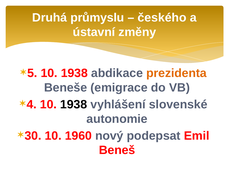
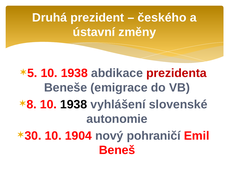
průmyslu: průmyslu -> prezident (97, 18)
prezidenta colour: orange -> red (176, 73)
4: 4 -> 8 (32, 105)
1960: 1960 -> 1904 (78, 136)
podepsat: podepsat -> pohraničí (154, 136)
